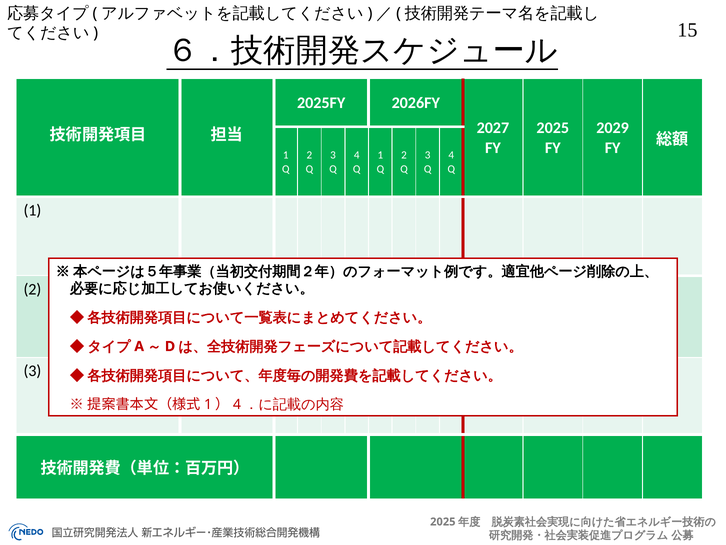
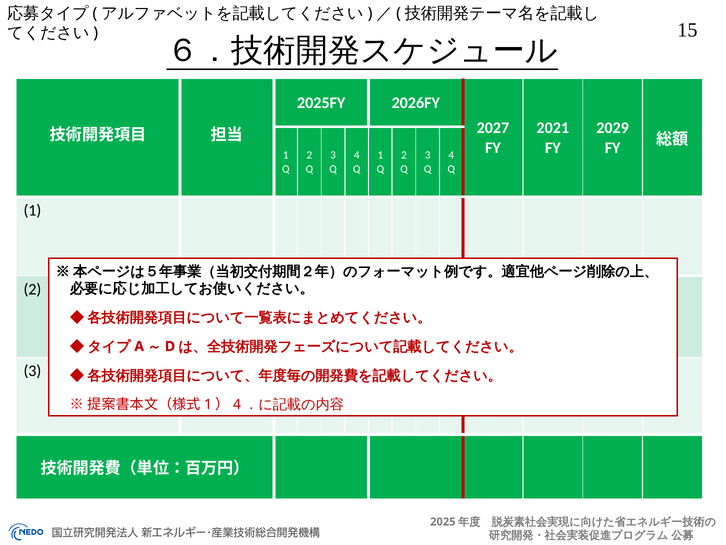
2025: 2025 -> 2021 (553, 128)
